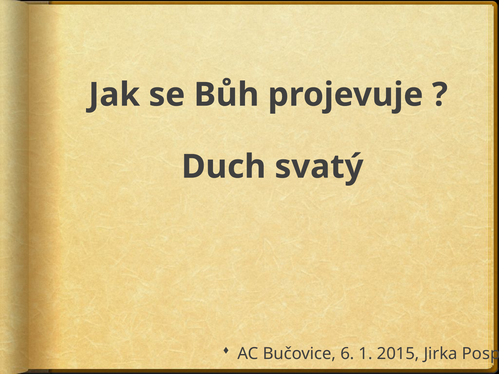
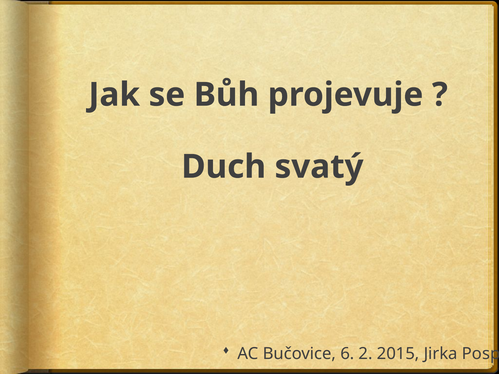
1: 1 -> 2 (366, 354)
